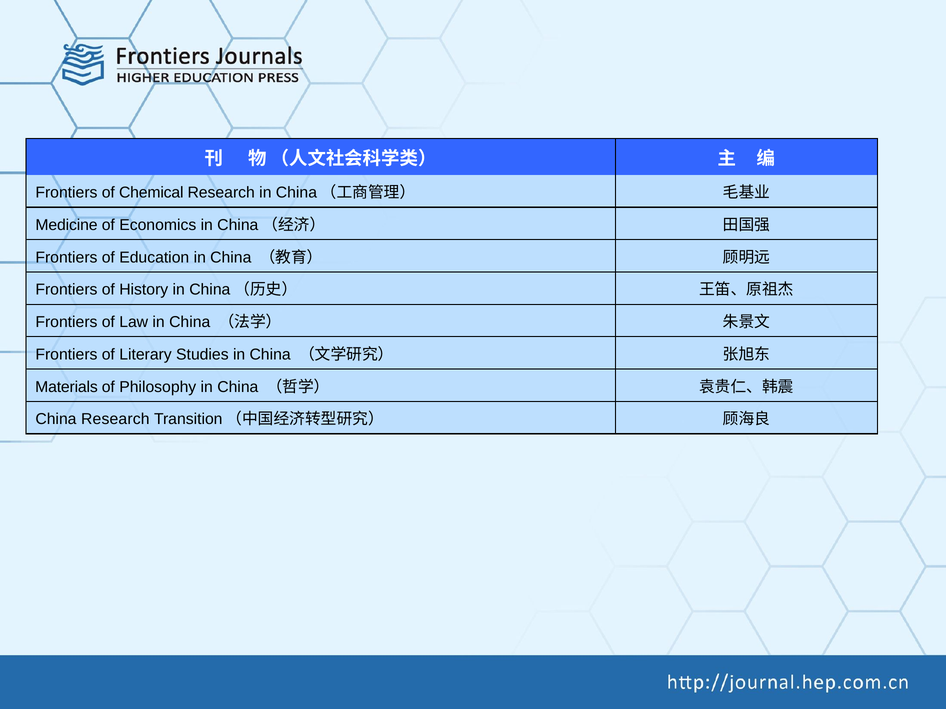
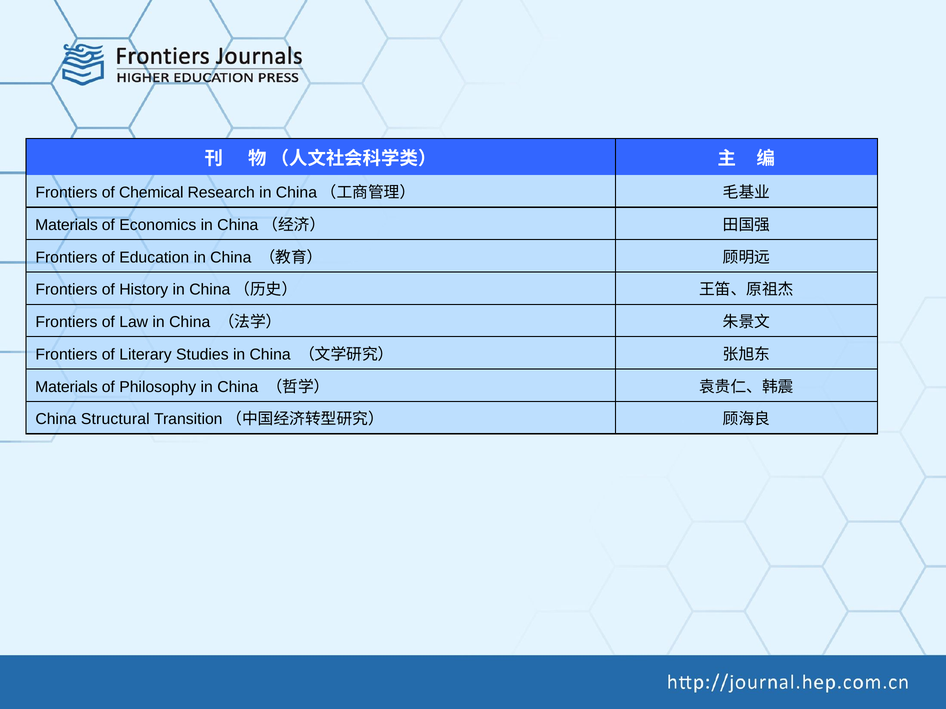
Medicine: Medicine -> Materials (67, 225)
China Research: Research -> Structural (115, 419)
